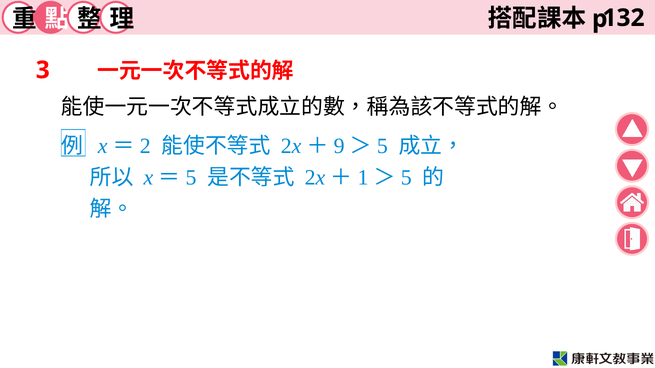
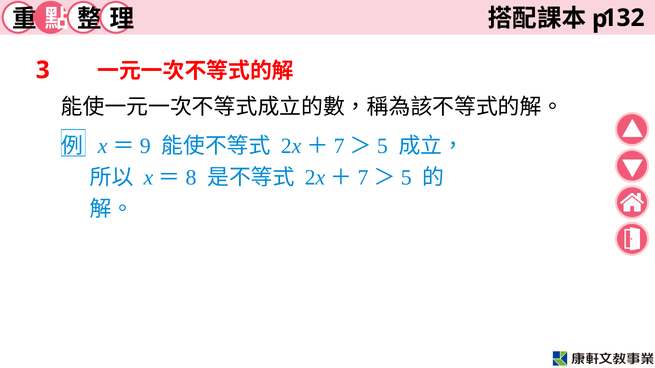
2: 2 -> 9 (145, 146)
9: 9 -> 7 (339, 146)
5: 5 -> 8 (191, 178)
1: 1 -> 7 (363, 178)
